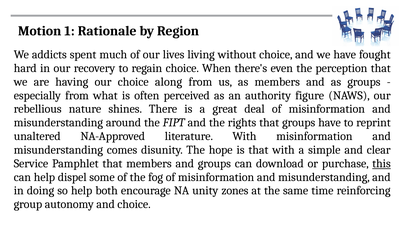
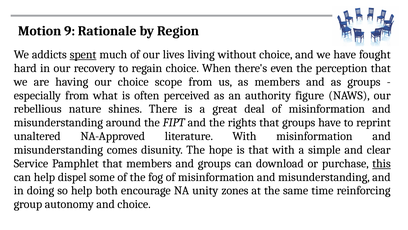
1: 1 -> 9 (70, 31)
spent underline: none -> present (83, 55)
along: along -> scope (169, 82)
